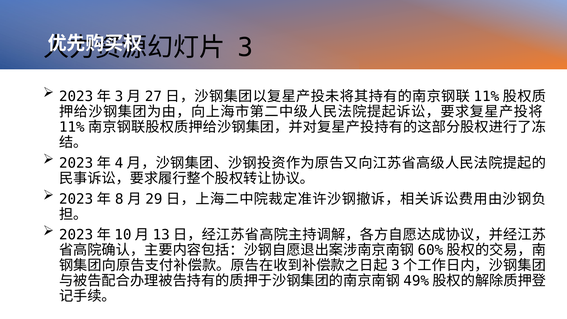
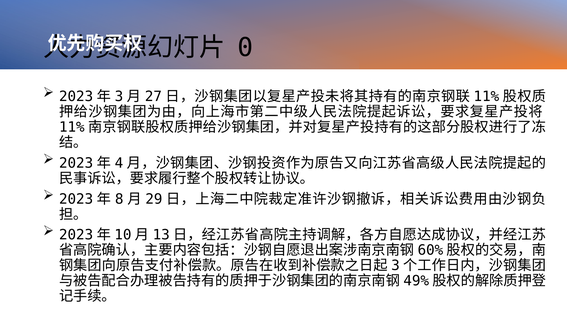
3: 3 -> 0 (245, 48)
